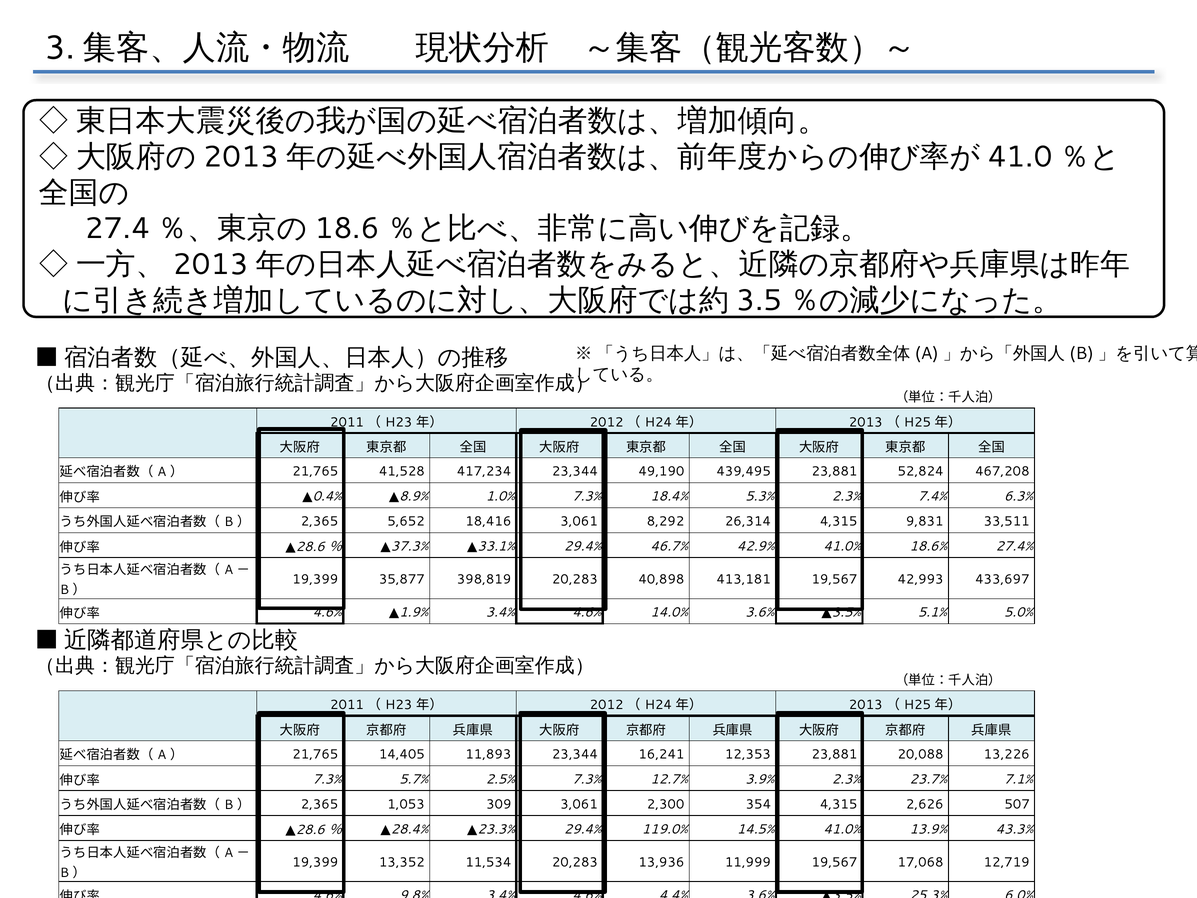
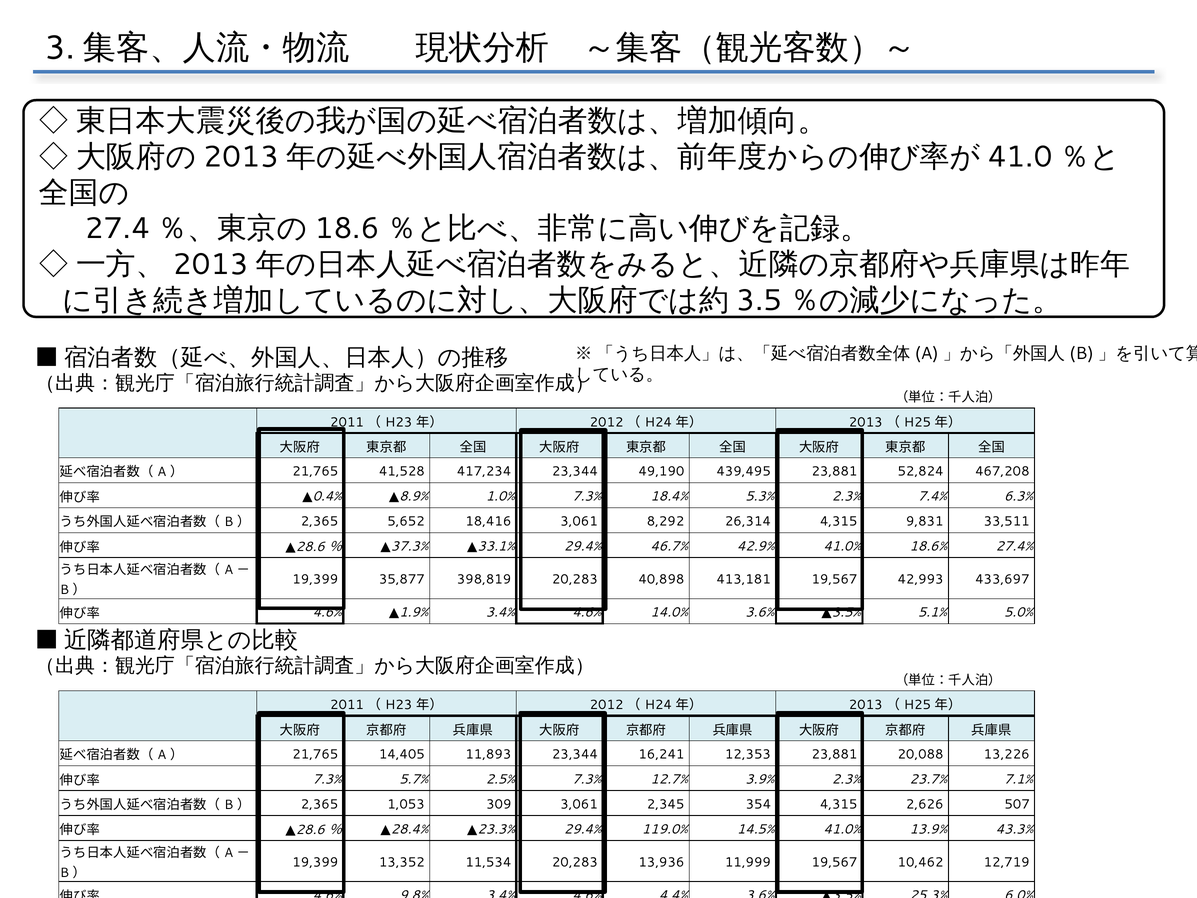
2,300: 2,300 -> 2,345 (666, 804)
17,068: 17,068 -> 10,462 (921, 862)
